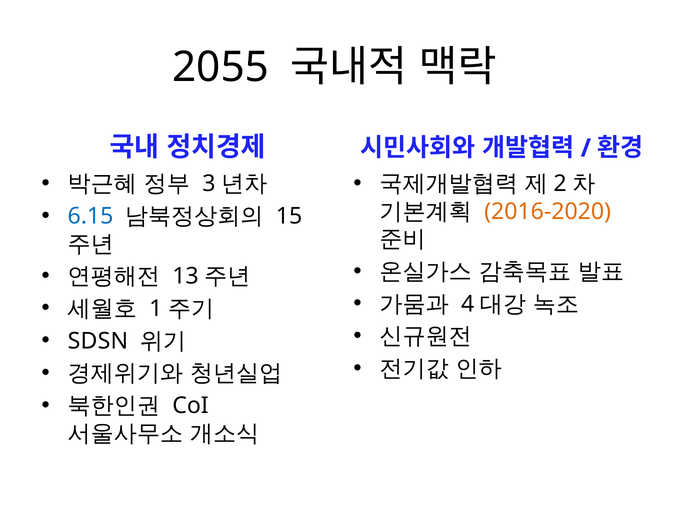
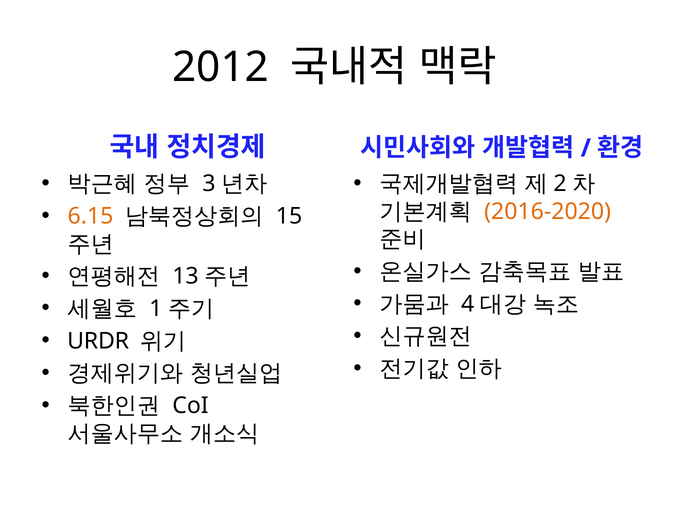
2055: 2055 -> 2012 (221, 67)
6.15 colour: blue -> orange (90, 216)
SDSN: SDSN -> URDR (98, 341)
